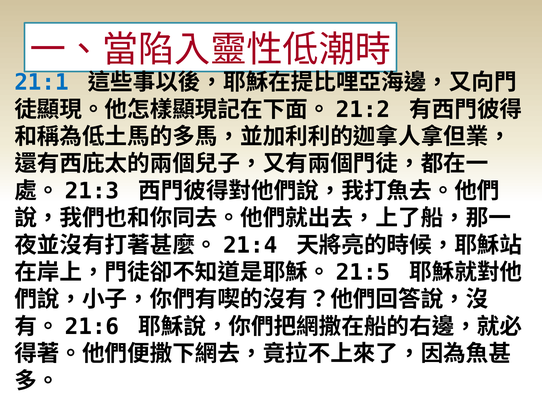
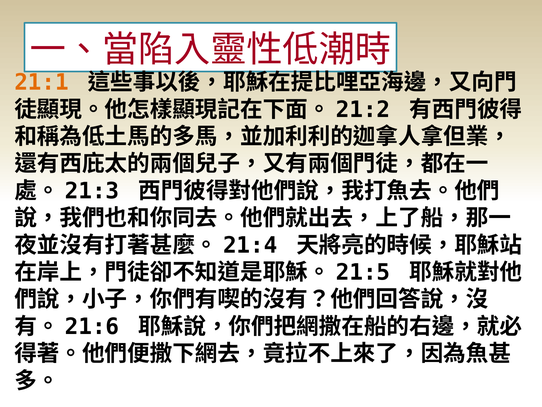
21:1 colour: blue -> orange (41, 82)
